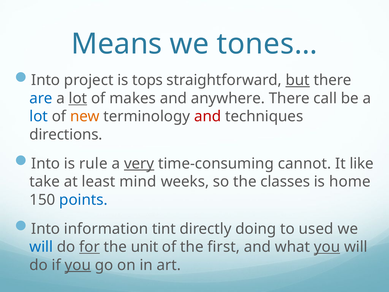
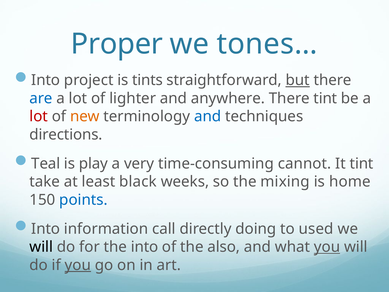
Means: Means -> Proper (117, 44)
tops: tops -> tints (148, 80)
lot underline: present -> none (78, 98)
makes: makes -> lighter (133, 98)
There call: call -> tint (325, 98)
lot colour: blue -> red (39, 116)
and colour: red -> blue (208, 116)
Into: Into -> Teal (46, 163)
rule: rule -> play (93, 163)
very underline: present -> none (139, 163)
It like: like -> tint (362, 163)
mind: mind -> black (138, 182)
classes: classes -> mixing (285, 182)
tint: tint -> call (164, 229)
will colour: blue -> black (41, 247)
for underline: present -> none (89, 247)
the unit: unit -> into (145, 247)
first: first -> also (224, 247)
